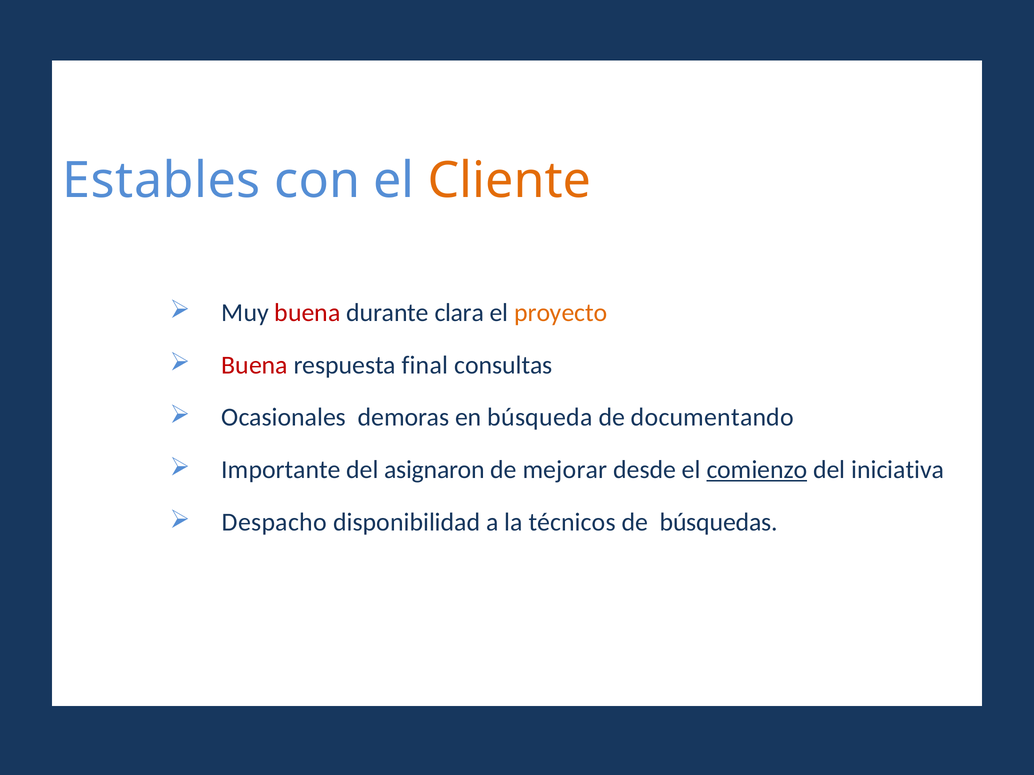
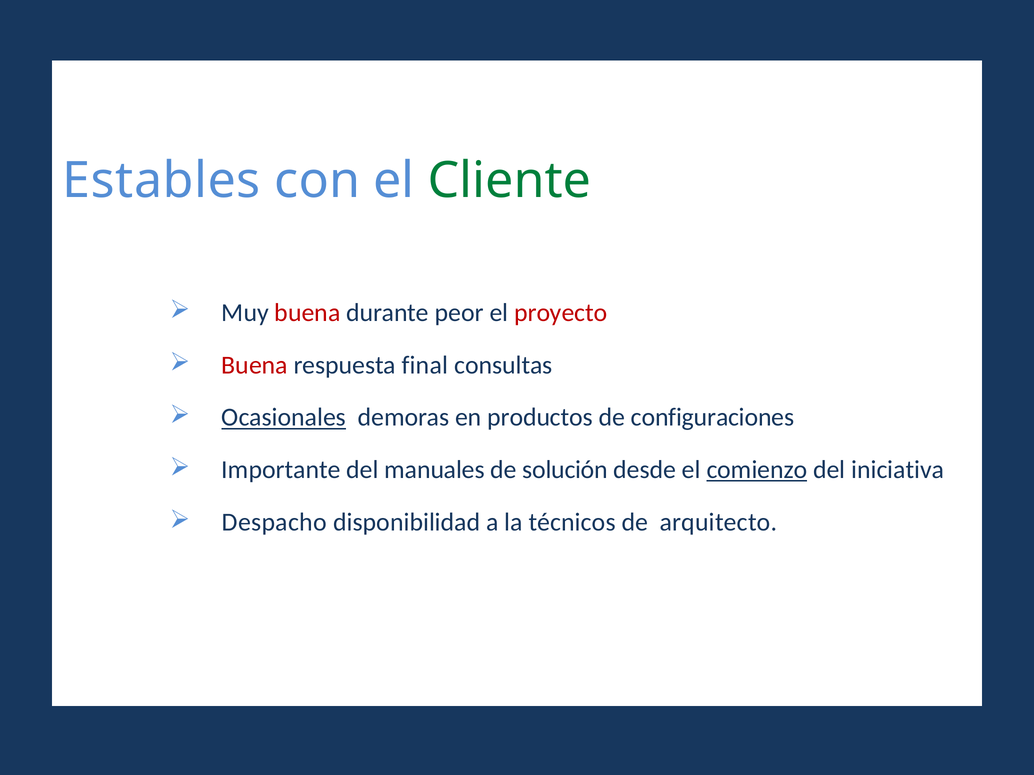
Cliente colour: orange -> green (509, 181)
clara: clara -> peor (459, 313)
proyecto colour: orange -> red (561, 313)
Ocasionales underline: none -> present (284, 418)
búsqueda: búsqueda -> productos (540, 418)
documentando: documentando -> configuraciones (713, 418)
asignaron: asignaron -> manuales (435, 470)
mejorar: mejorar -> solución (565, 470)
búsquedas: búsquedas -> arquitecto (718, 523)
